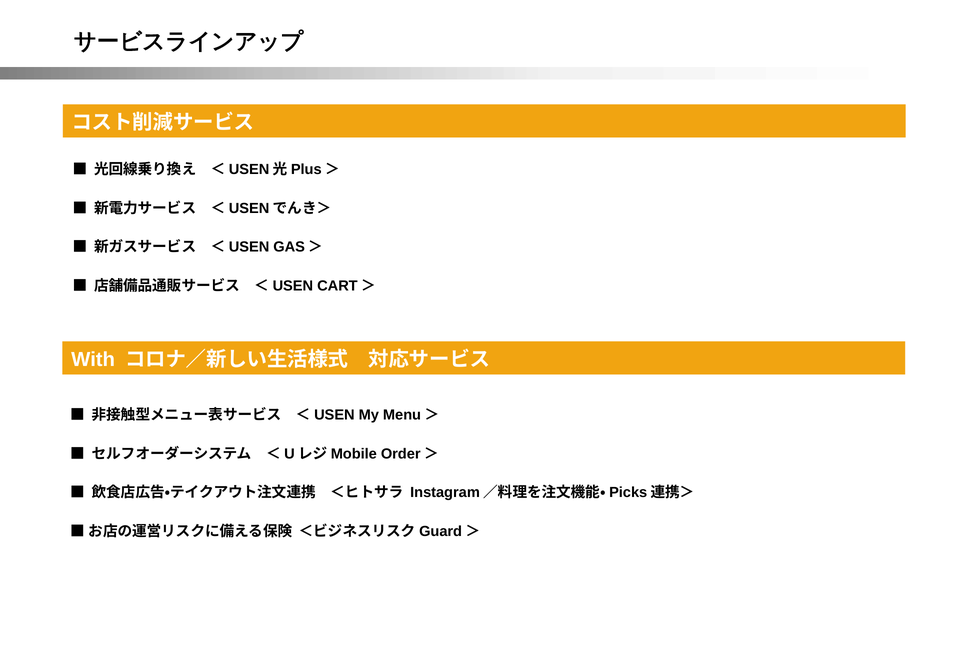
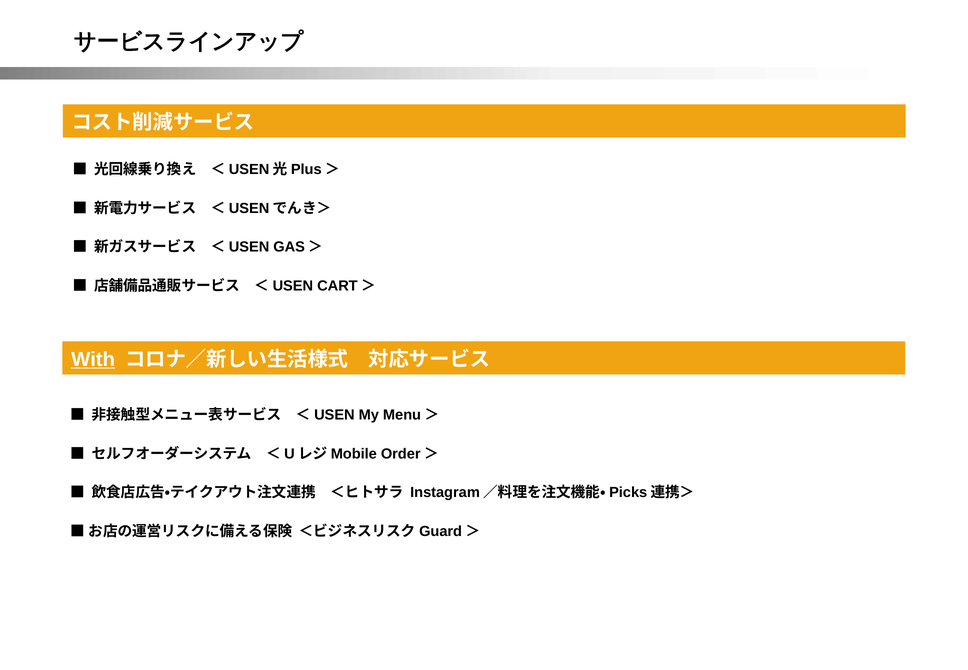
With underline: none -> present (93, 359)
